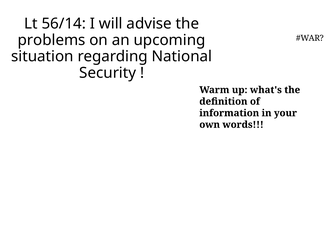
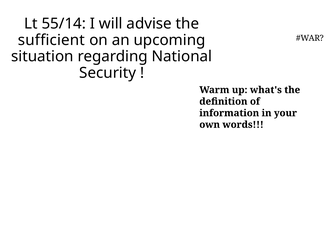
56/14: 56/14 -> 55/14 (64, 24)
problems: problems -> sufficient (51, 40)
